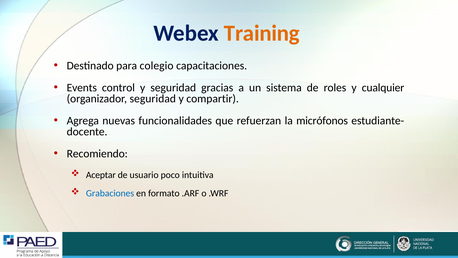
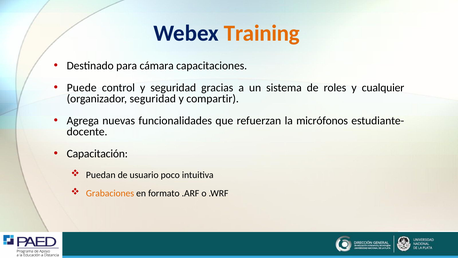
colegio: colegio -> cámara (157, 66)
Events: Events -> Puede (82, 88)
Recomiendo: Recomiendo -> Capacitación (97, 153)
Aceptar: Aceptar -> Puedan (101, 175)
Grabaciones colour: blue -> orange (110, 193)
